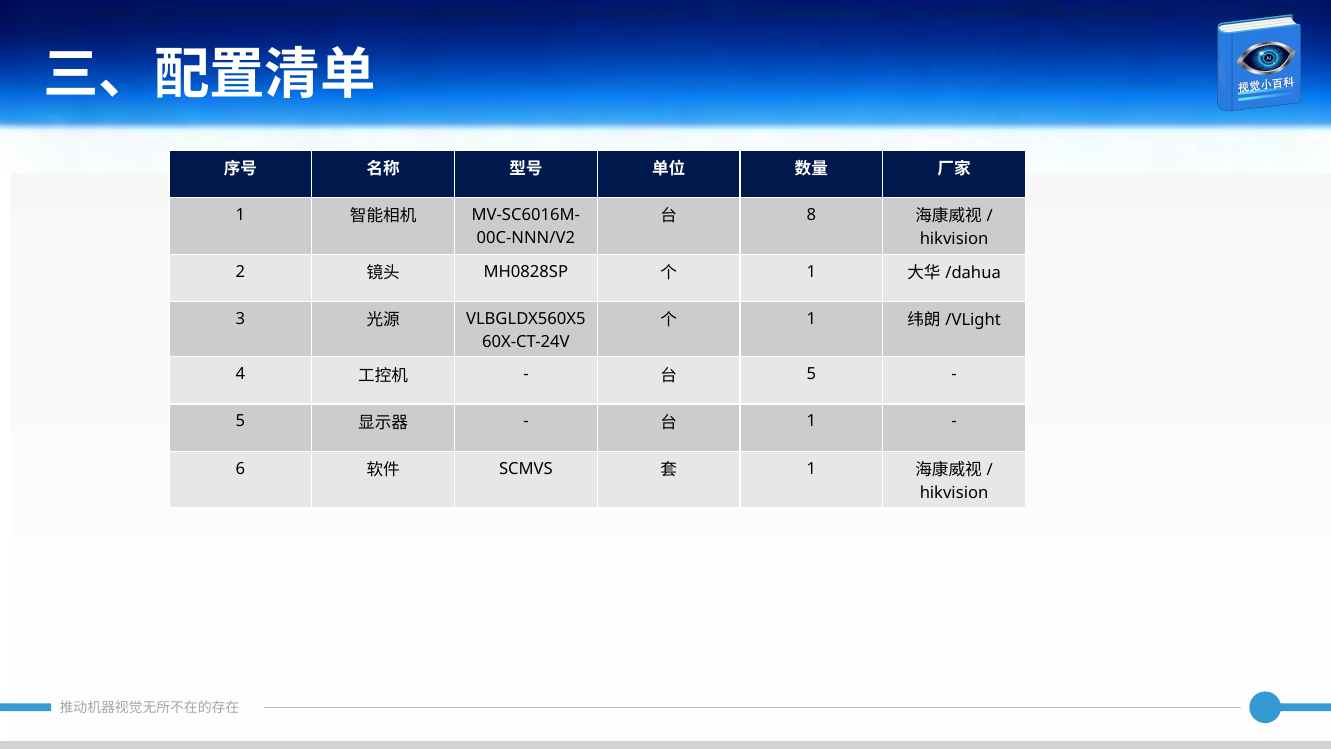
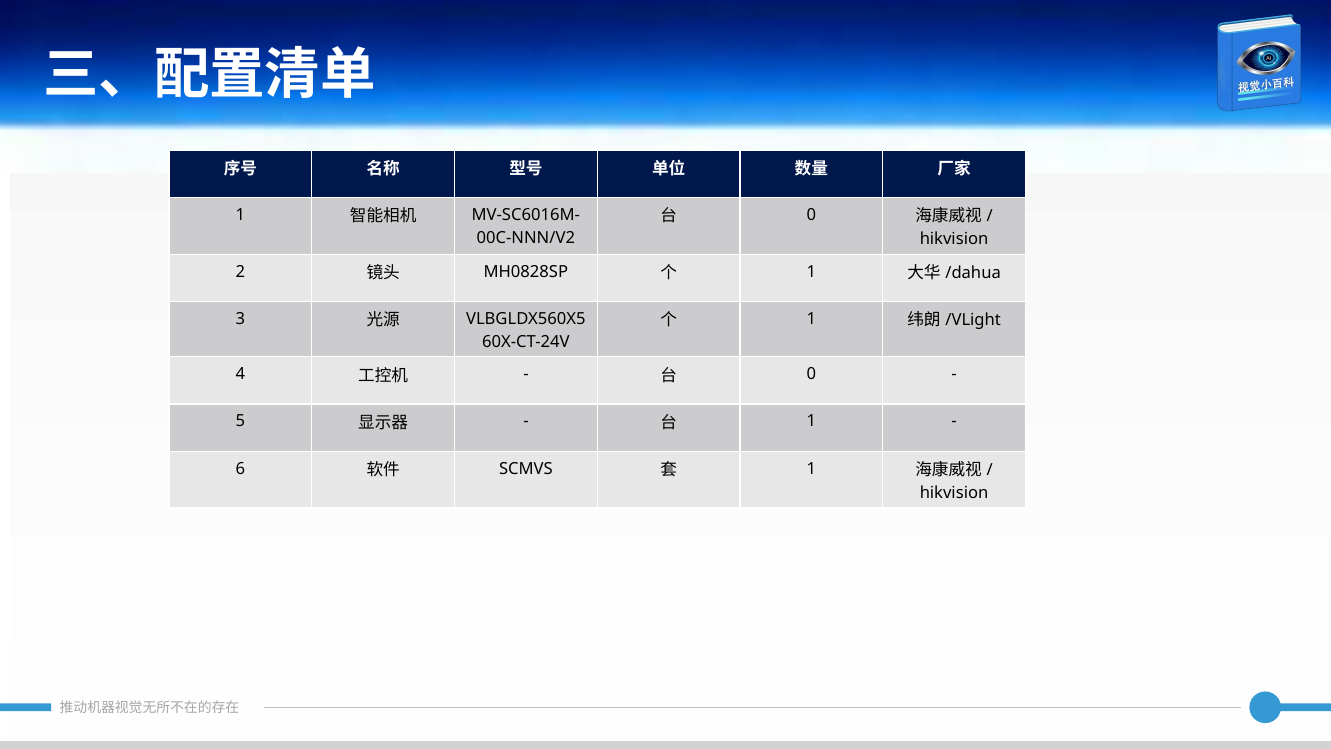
8: 8 -> 0 (811, 215)
5: 5 -> 0 (811, 374)
